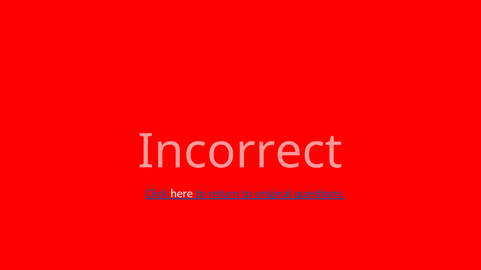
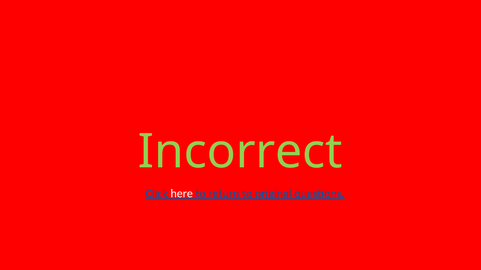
Incorrect colour: pink -> light green (240, 152)
